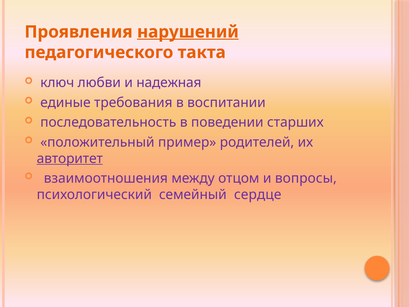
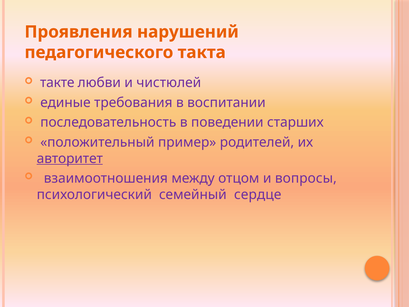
нарушений underline: present -> none (188, 32)
ключ: ключ -> такте (57, 83)
надежная: надежная -> чистюлей (169, 83)
